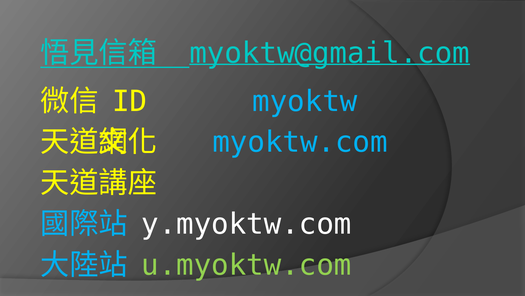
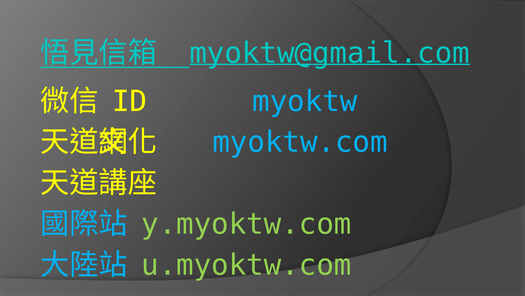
y.myoktw.com colour: white -> light green (246, 224)
